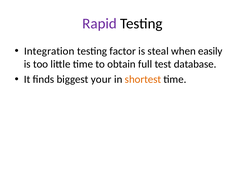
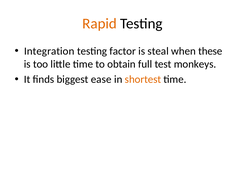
Rapid colour: purple -> orange (100, 24)
easily: easily -> these (210, 51)
database: database -> monkeys (195, 64)
your: your -> ease (101, 80)
